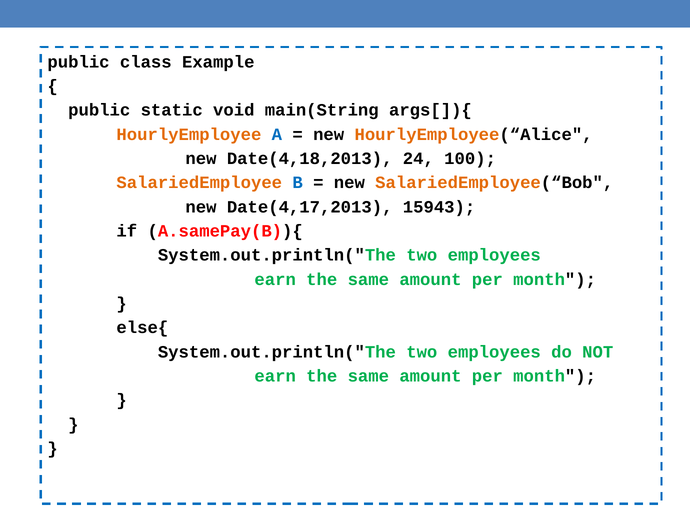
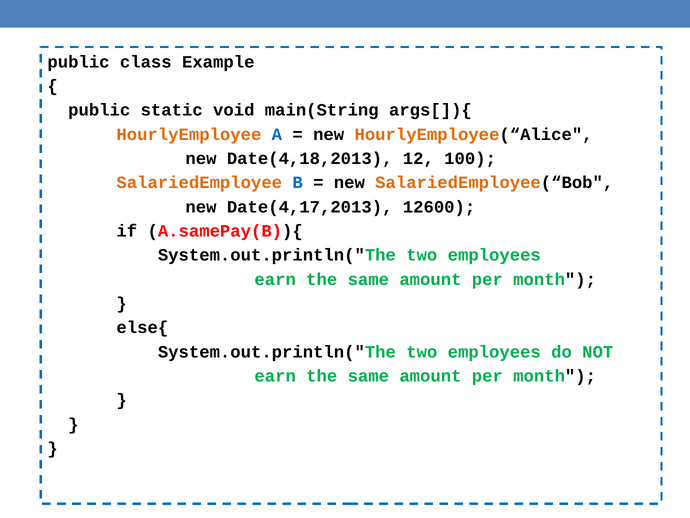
24: 24 -> 12 (418, 158)
15943: 15943 -> 12600 (439, 207)
